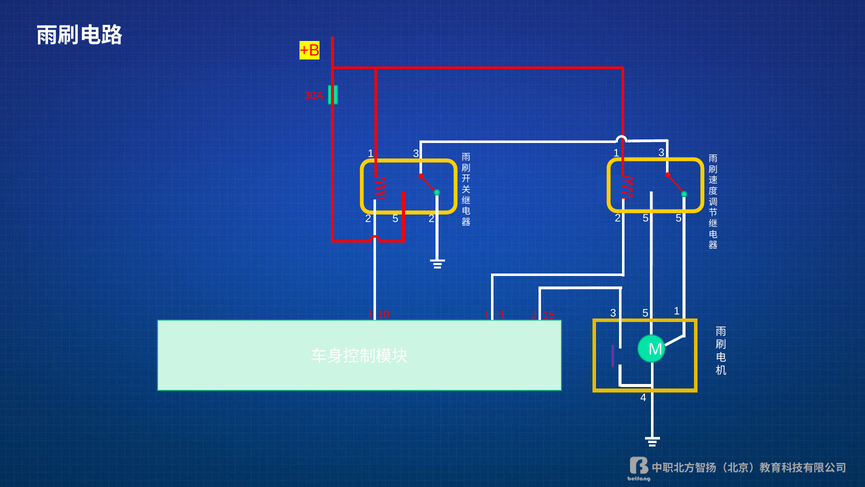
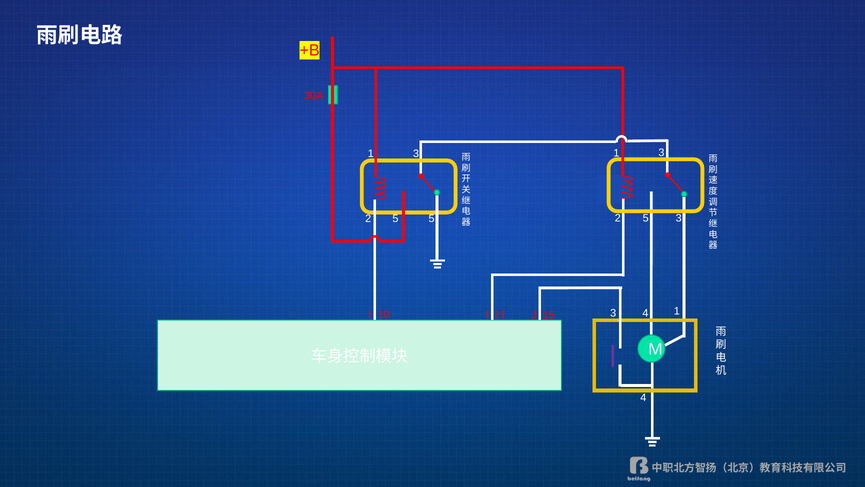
2: 2 -> 5 (432, 218)
2 5: 5 -> 3 (679, 218)
3 5: 5 -> 4 (645, 313)
